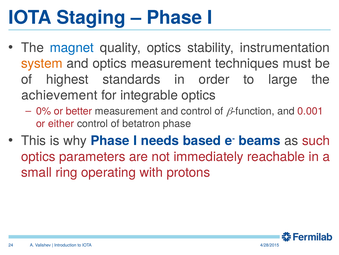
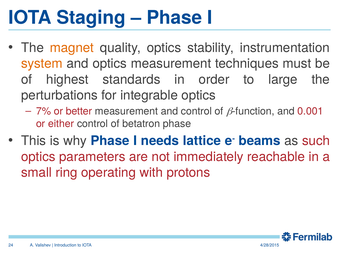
magnet colour: blue -> orange (72, 47)
achievement: achievement -> perturbations (60, 95)
0%: 0% -> 7% (43, 111)
based: based -> lattice (202, 140)
